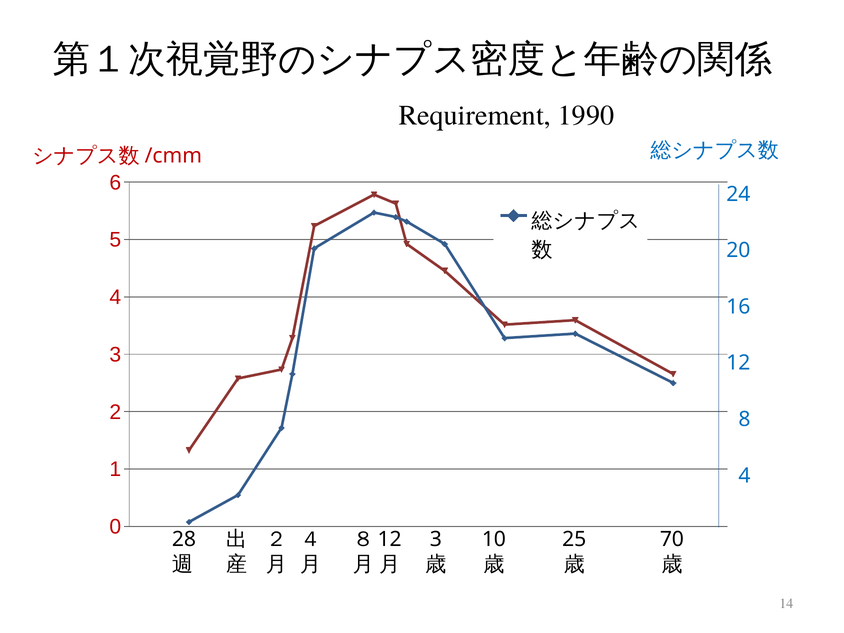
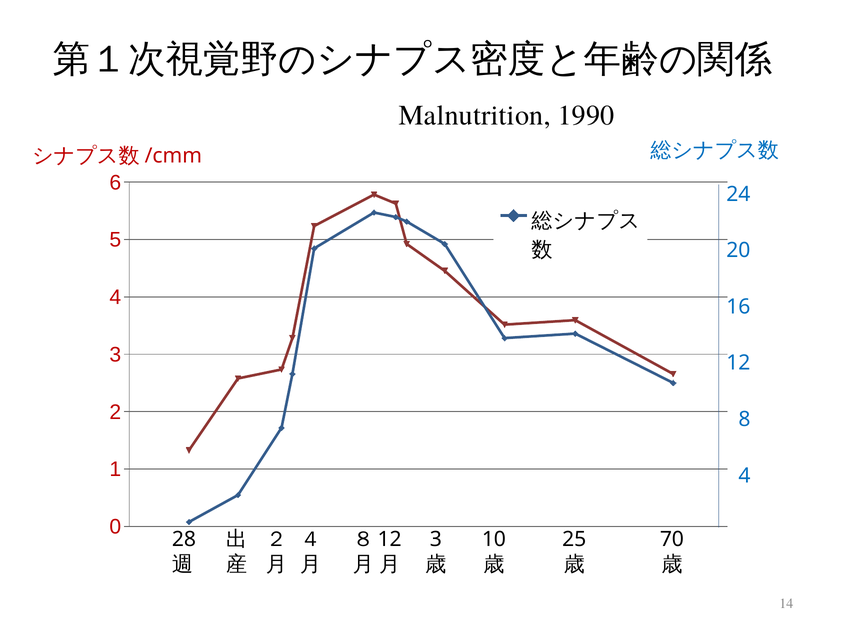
Requirement: Requirement -> Malnutrition (475, 115)
